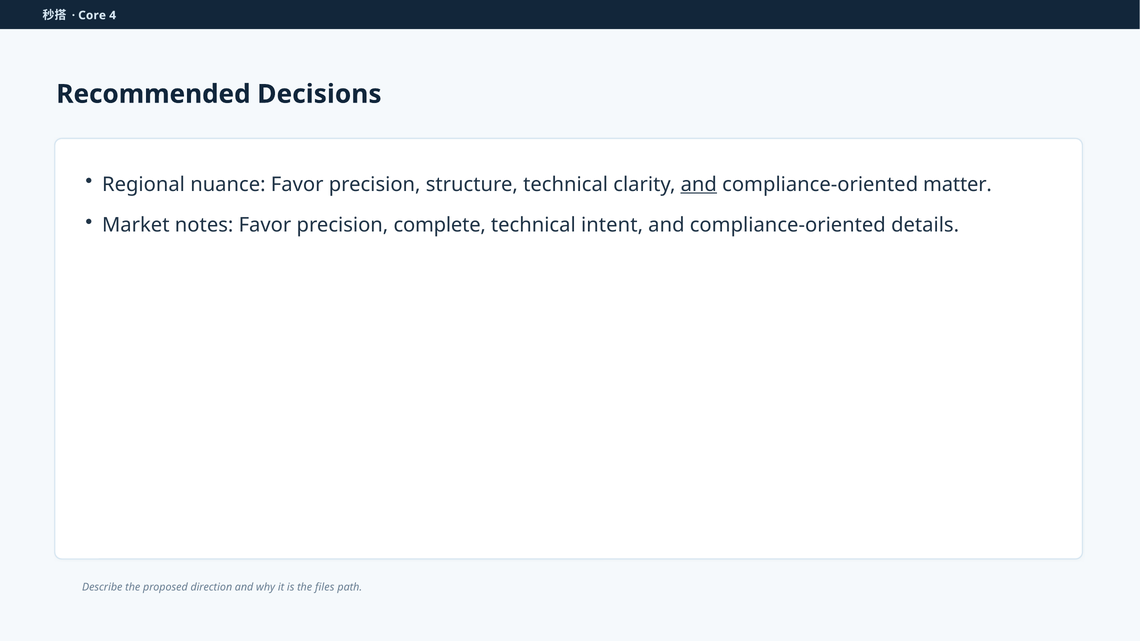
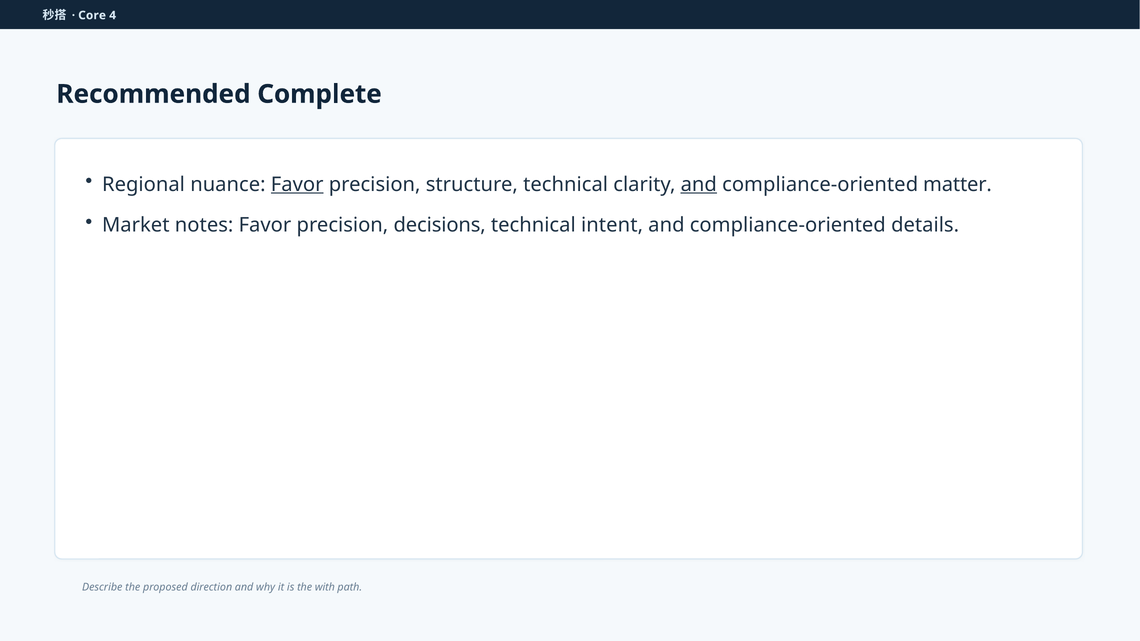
Decisions: Decisions -> Complete (320, 94)
Favor underline: none -> present (297, 184)
complete: complete -> decisions (440, 225)
files: files -> with (325, 587)
